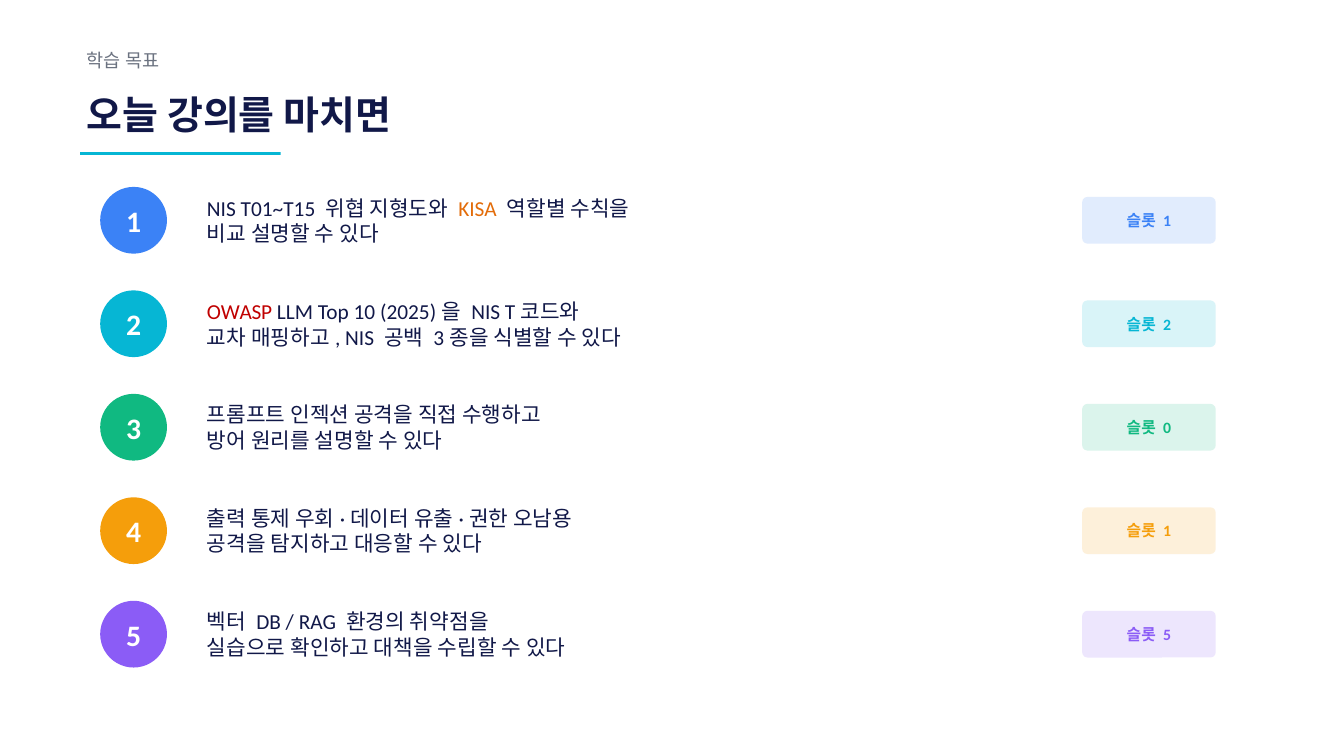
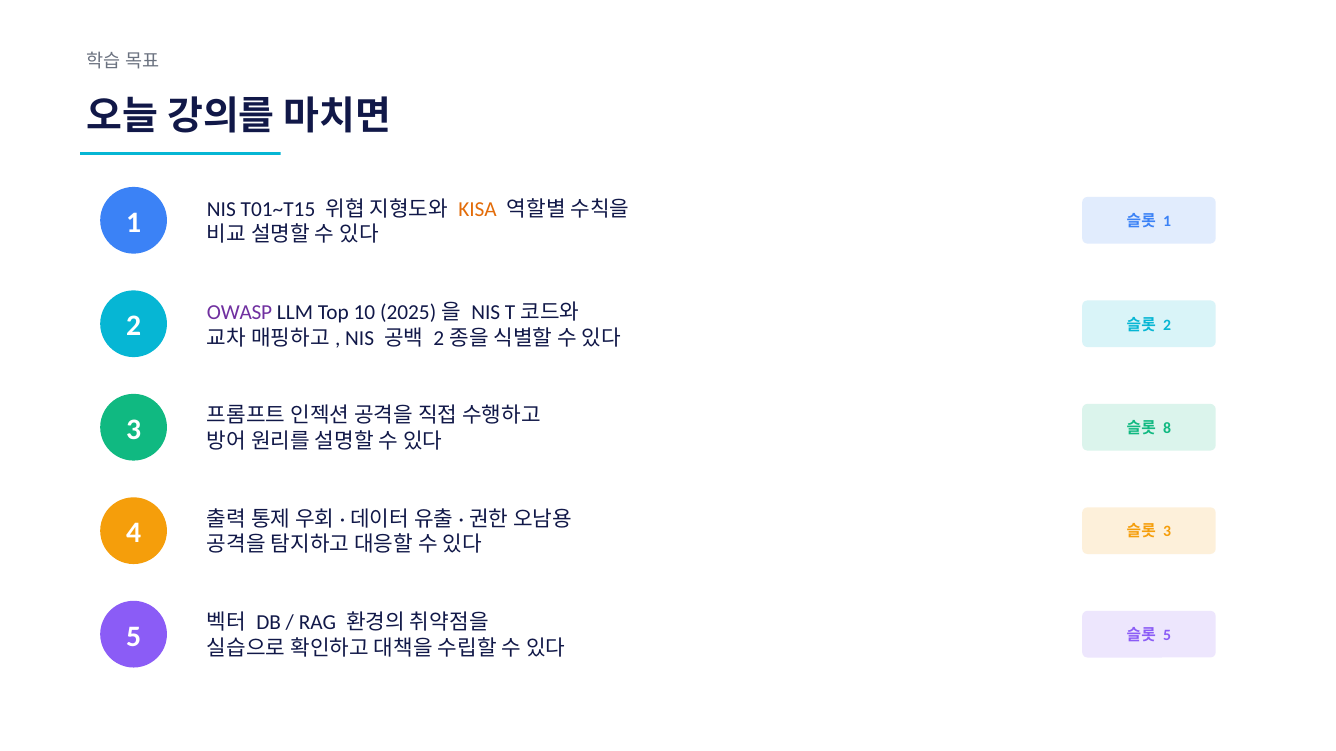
OWASP colour: red -> purple (240, 313)
3: 3 -> 2 (439, 338)
0: 0 -> 8 (1167, 429)
1: 1 -> 3 (1167, 532)
